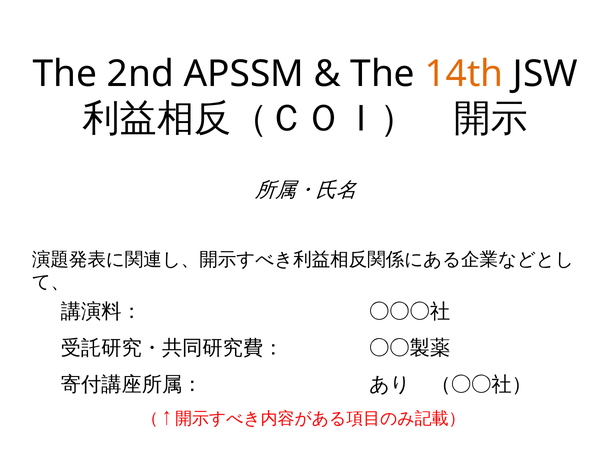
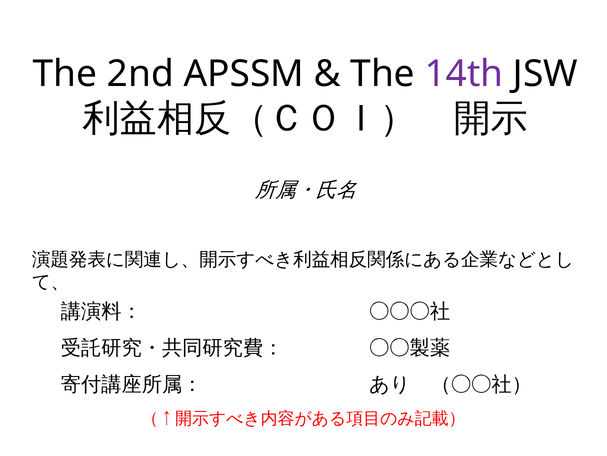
14th colour: orange -> purple (464, 74)
